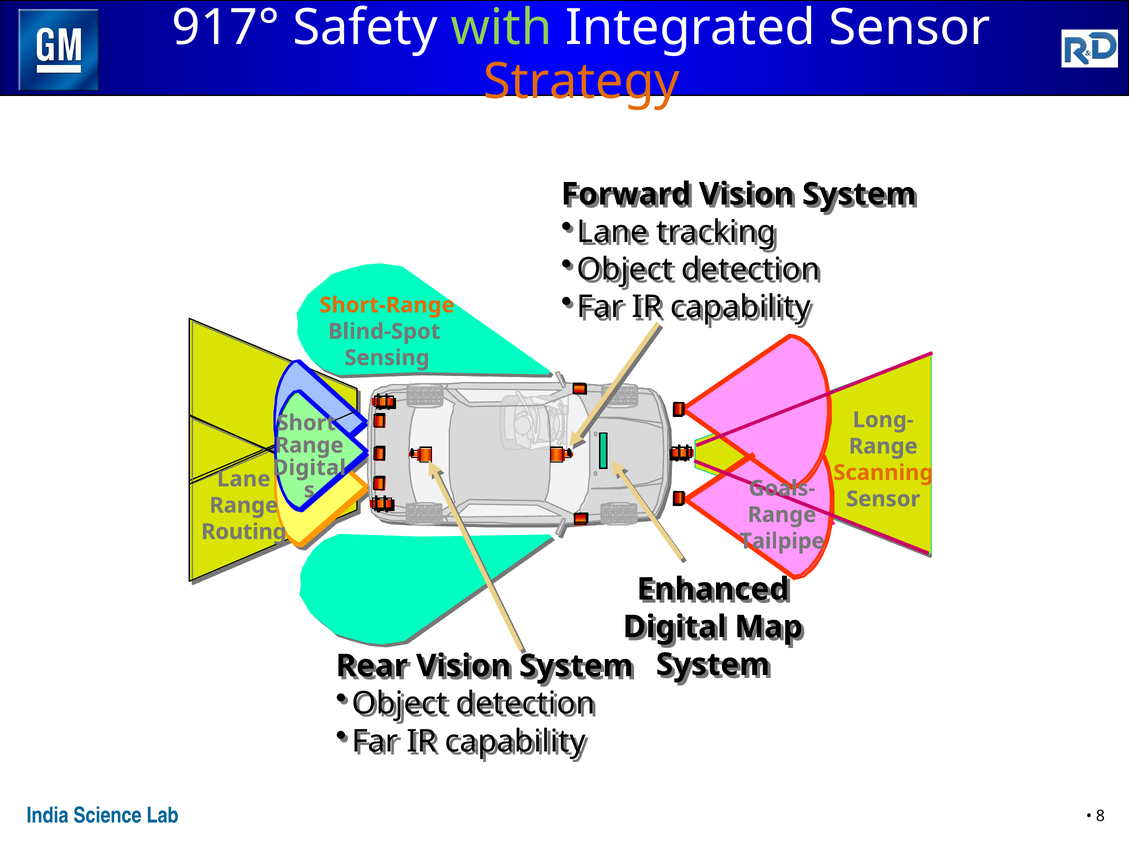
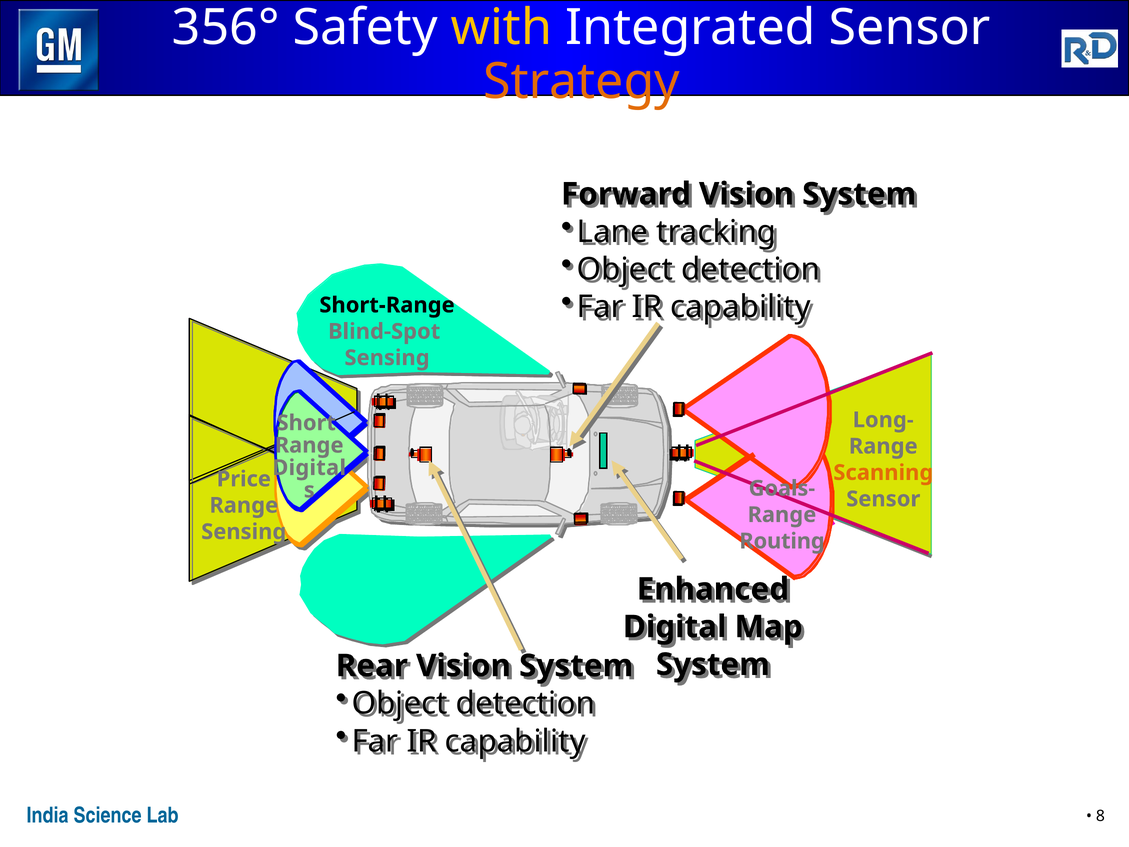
917°: 917° -> 356° (226, 28)
with colour: light green -> yellow (501, 28)
Short-Range colour: orange -> black (387, 305)
Lane: Lane -> Price (244, 479)
Routing: Routing -> Sensing (244, 532)
Tailpipe: Tailpipe -> Routing (782, 541)
